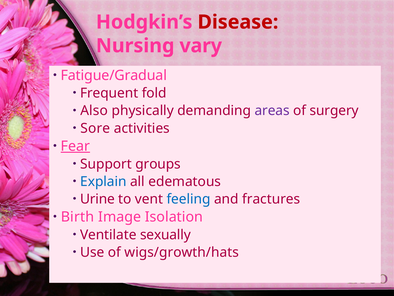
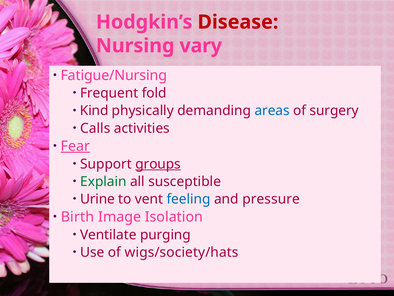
Fatigue/Gradual: Fatigue/Gradual -> Fatigue/Nursing (114, 75)
Also: Also -> Kind (94, 111)
areas colour: purple -> blue (272, 111)
Sore: Sore -> Calls (95, 128)
groups underline: none -> present (158, 164)
Explain colour: blue -> green (103, 181)
edematous: edematous -> susceptible (185, 181)
fractures: fractures -> pressure (271, 199)
sexually: sexually -> purging (165, 234)
wigs/growth/hats: wigs/growth/hats -> wigs/society/hats (182, 252)
